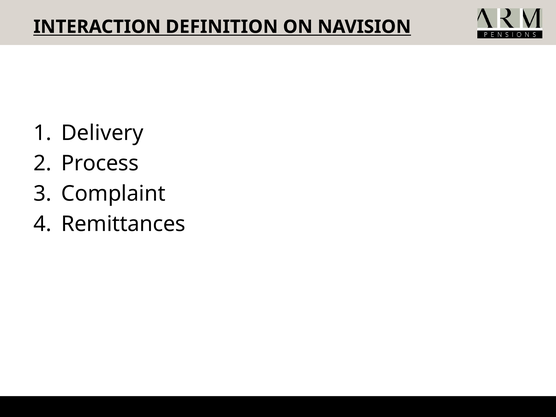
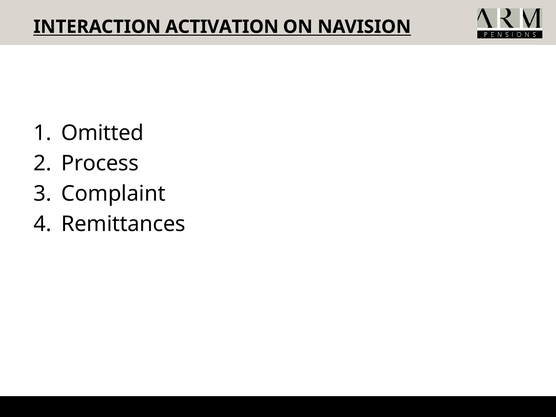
DEFINITION: DEFINITION -> ACTIVATION (222, 27)
Delivery: Delivery -> Omitted (102, 133)
